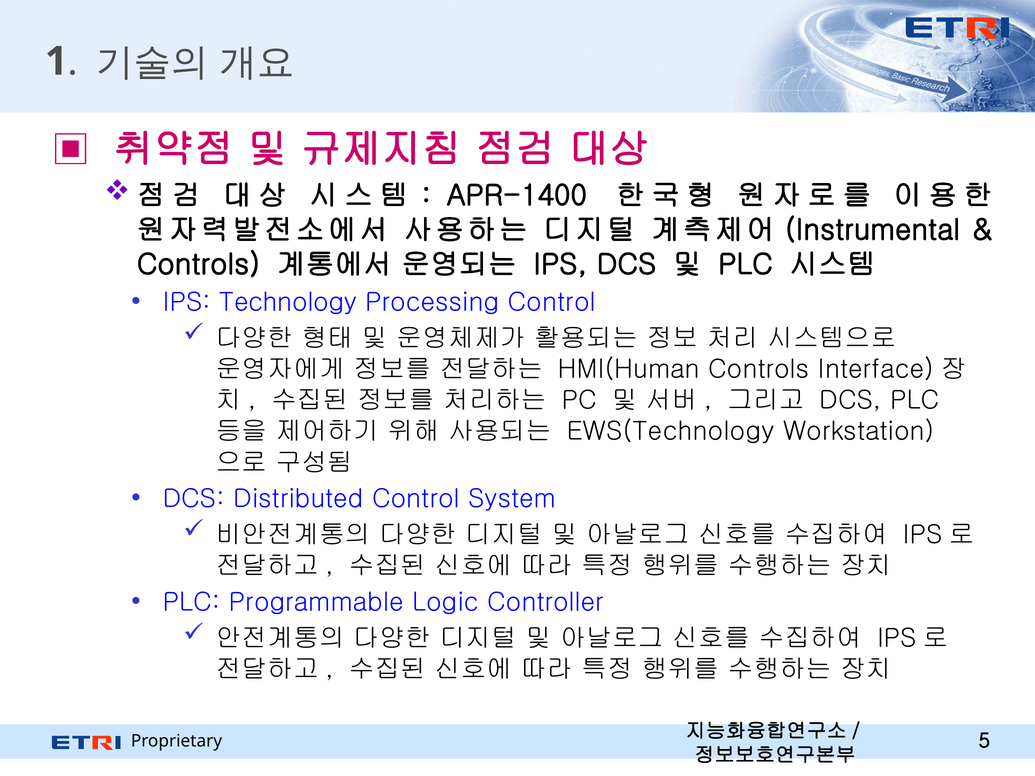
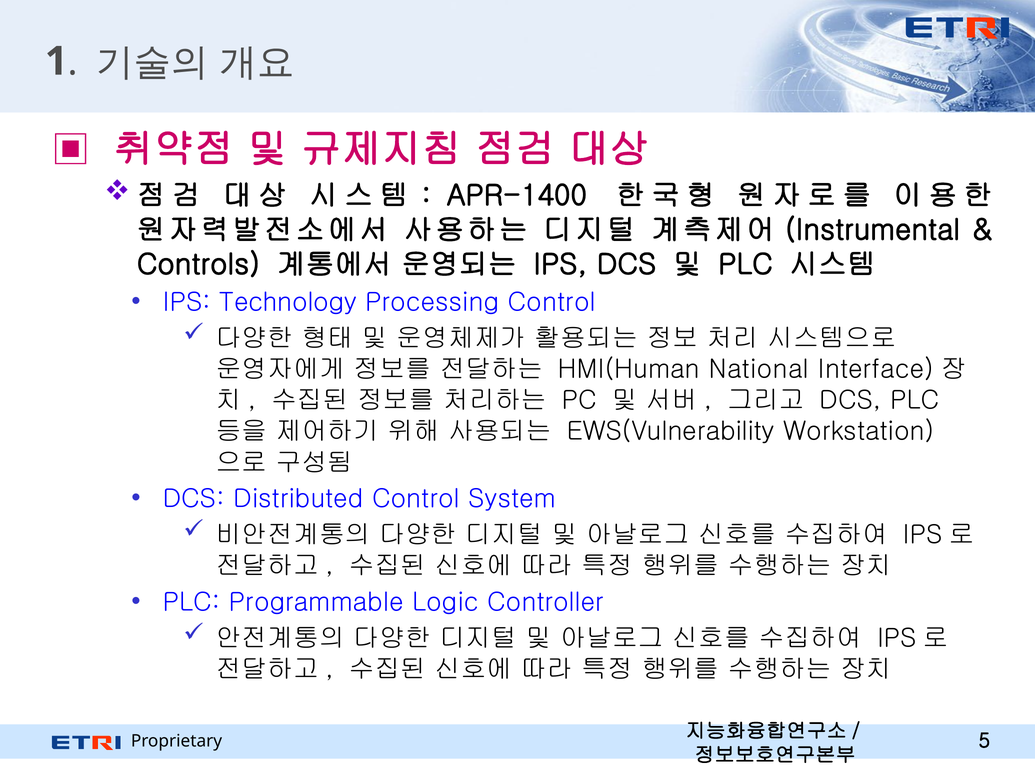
HMI(Human Controls: Controls -> National (759, 369)
EWS(Technology: EWS(Technology -> EWS(Vulnerability (671, 432)
